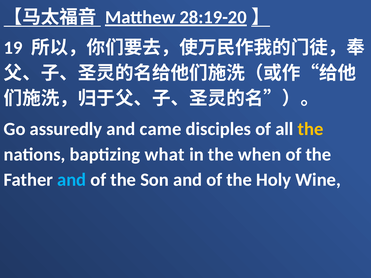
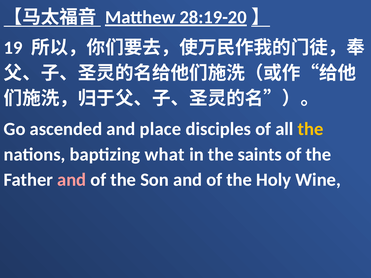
assuredly: assuredly -> ascended (66, 129)
came: came -> place (160, 129)
when: when -> saints (260, 155)
and colour: light blue -> pink (72, 180)
